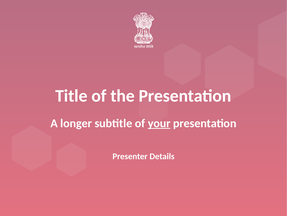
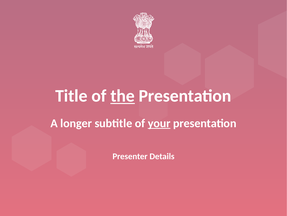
the underline: none -> present (123, 96)
